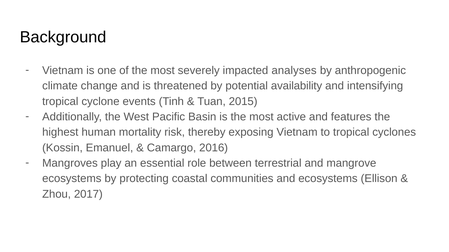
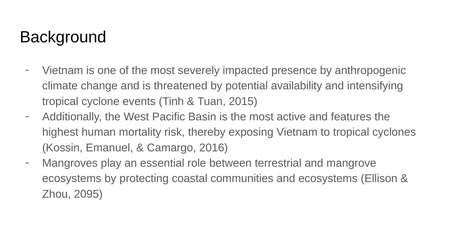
analyses: analyses -> presence (294, 71)
2017: 2017 -> 2095 (88, 194)
